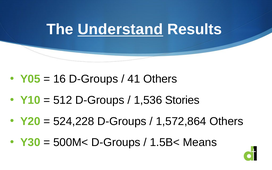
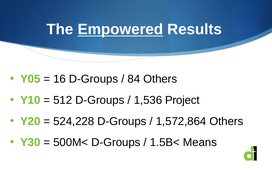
Understand: Understand -> Empowered (120, 29)
41: 41 -> 84 (134, 79)
Stories: Stories -> Project (182, 100)
